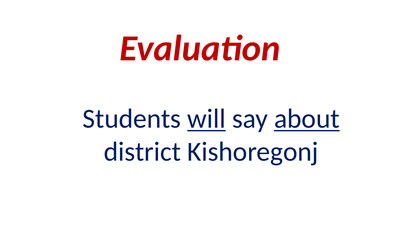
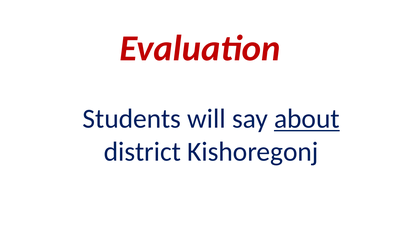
will underline: present -> none (207, 119)
